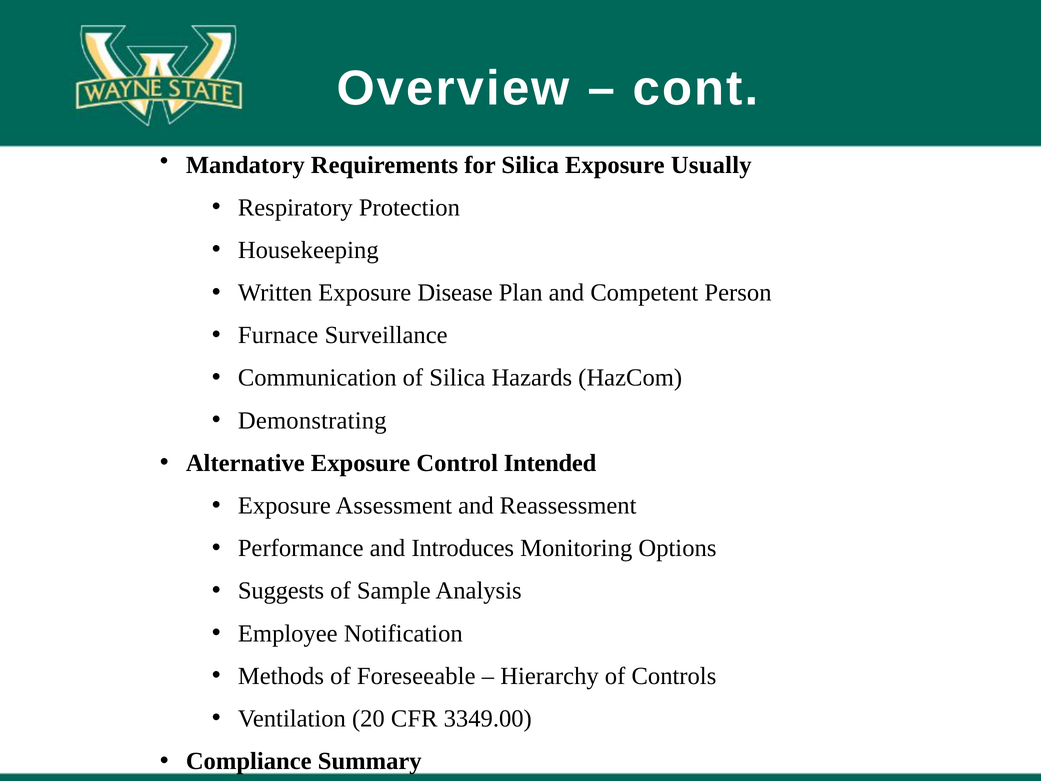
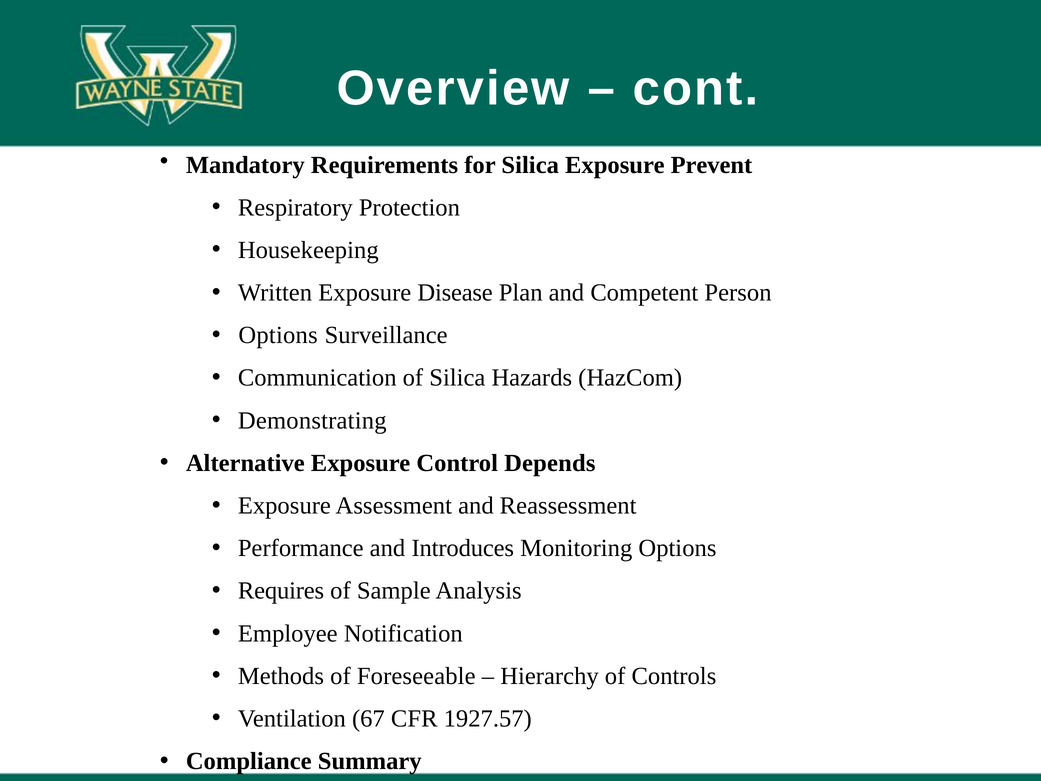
Usually: Usually -> Prevent (711, 165)
Furnace: Furnace -> Options (278, 335)
Intended: Intended -> Depends (550, 463)
Suggests: Suggests -> Requires (281, 591)
20: 20 -> 67 (368, 718)
3349.00: 3349.00 -> 1927.57 (488, 718)
